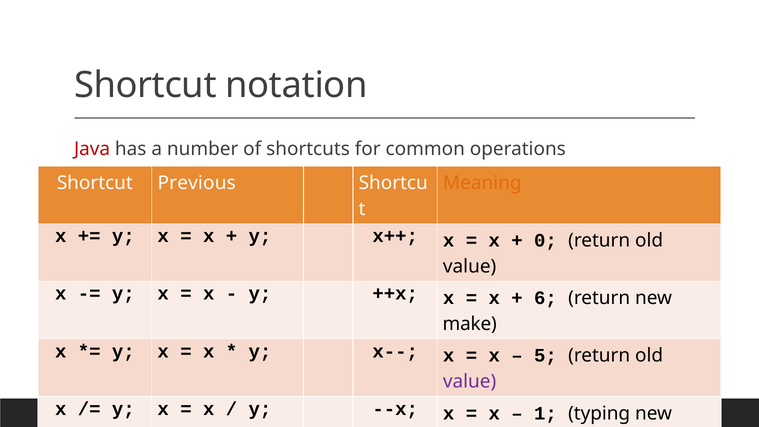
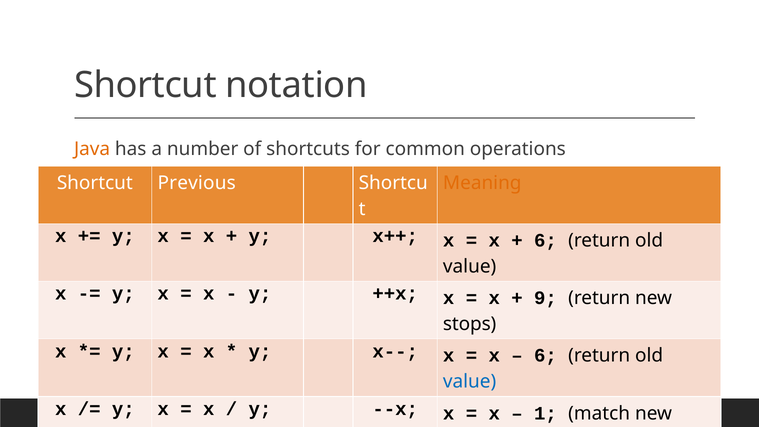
Java colour: red -> orange (92, 149)
0: 0 -> 6 (545, 240)
6: 6 -> 9 (545, 298)
make: make -> stops (470, 324)
5: 5 -> 6 (545, 356)
value colour: purple -> blue (470, 382)
typing: typing -> match (599, 413)
